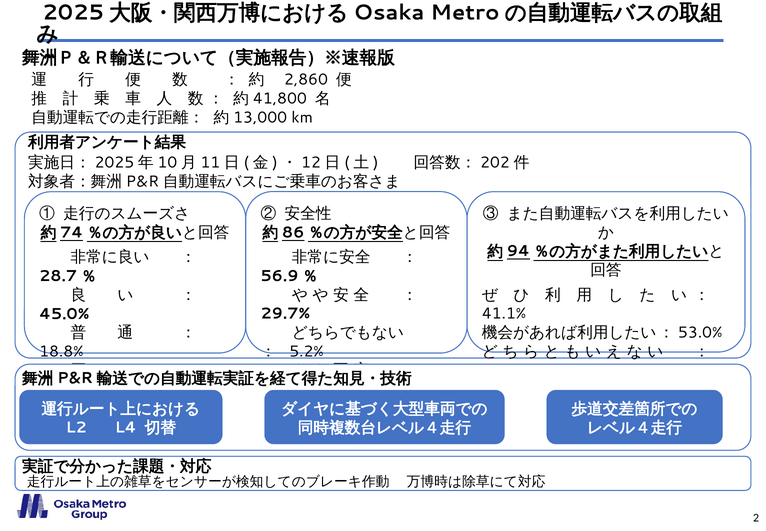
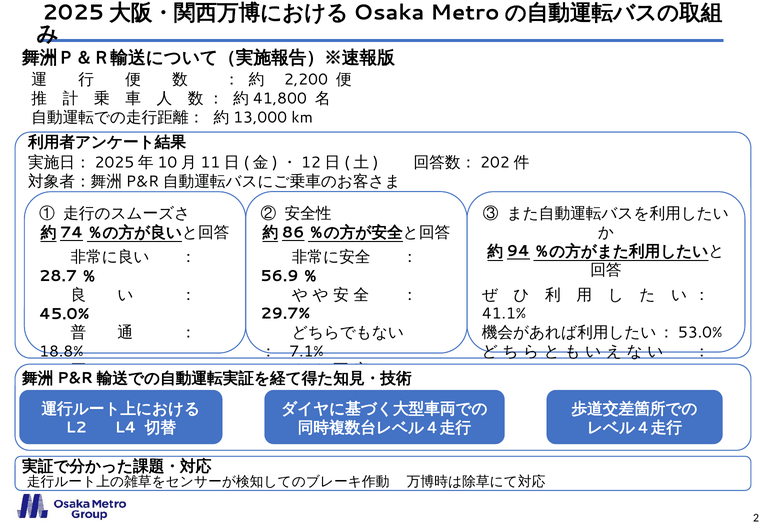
2,860: 2,860 -> 2,200 (306, 80)
5.2%: 5.2% -> 7.1% (306, 351)
